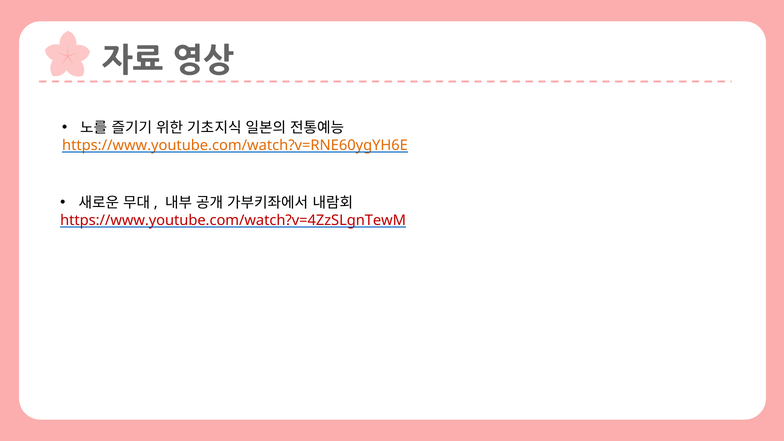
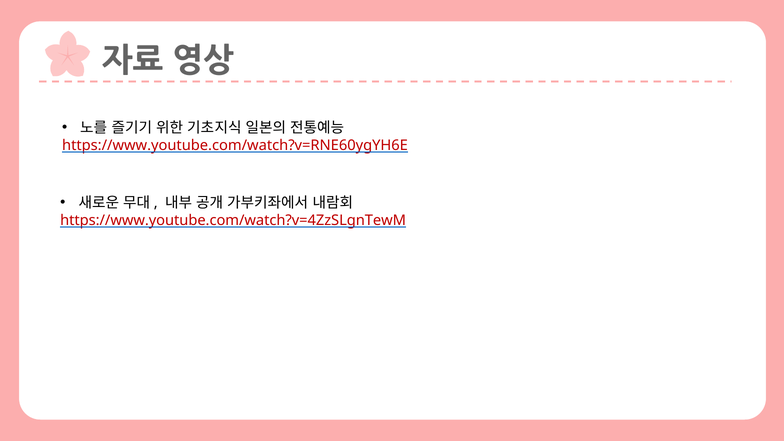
https://www.youtube.com/watch?v=RNE60ygYH6E colour: orange -> red (235, 145)
